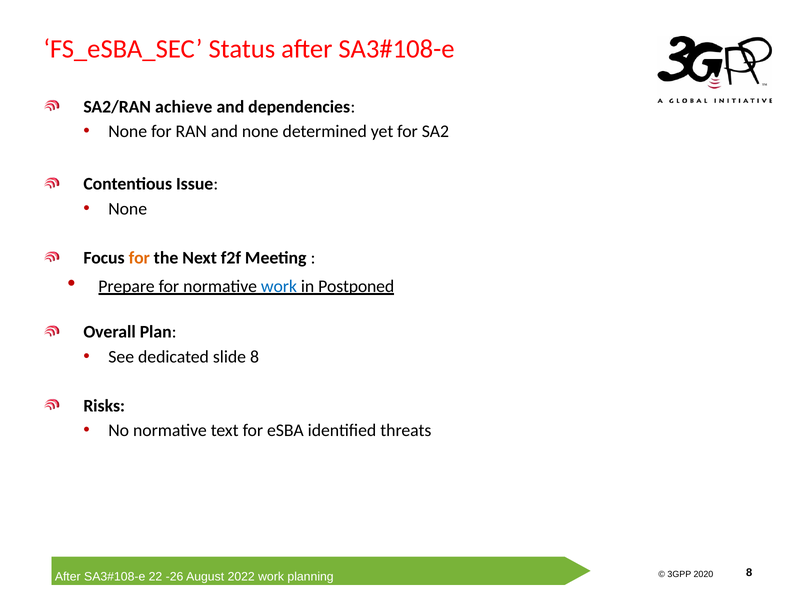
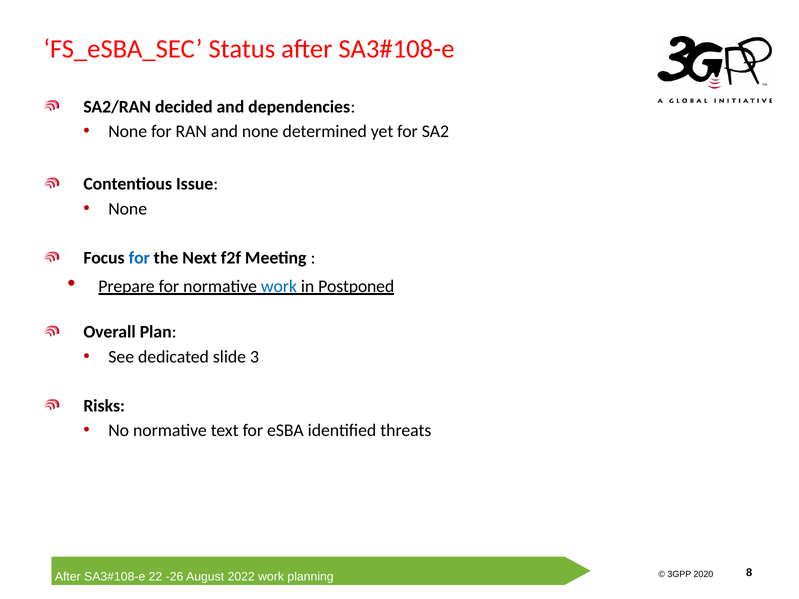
achieve: achieve -> decided (184, 107)
for colour: orange -> blue (139, 258)
slide 8: 8 -> 3 (255, 357)
